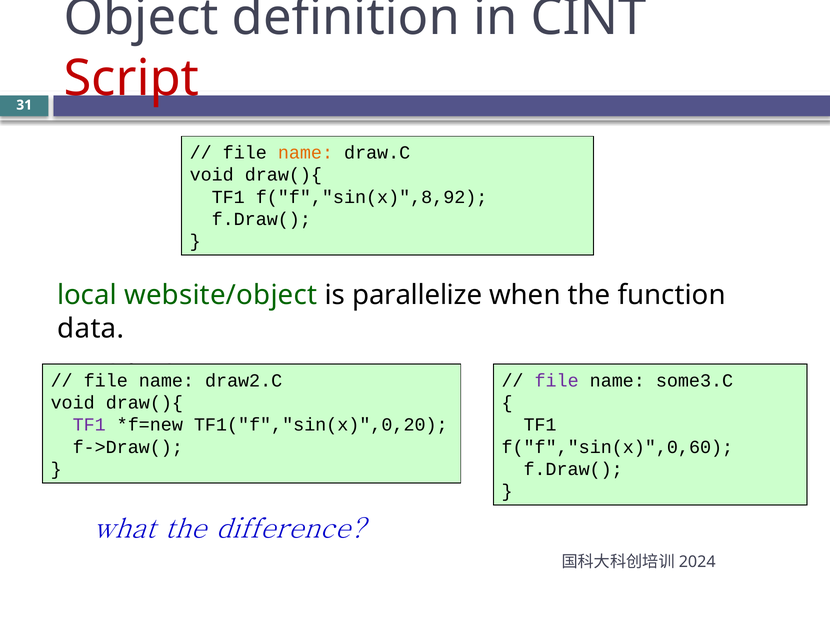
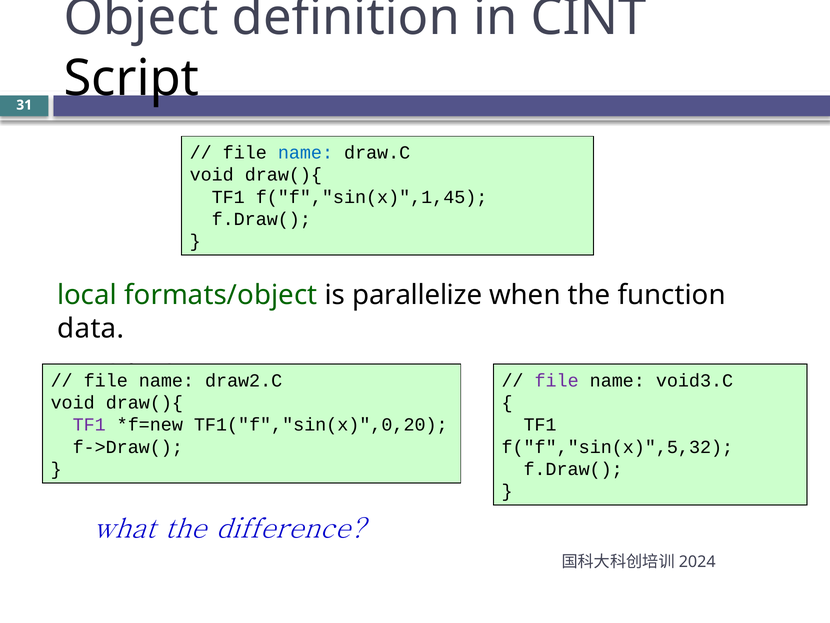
Script colour: red -> black (131, 78)
name colour: orange -> blue (305, 153)
f("f","sin(x)",8,92: f("f","sin(x)",8,92 -> f("f","sin(x)",1,45 (372, 197)
website/object: website/object -> formats/object (221, 295)
some3.C: some3.C -> void3.C (695, 380)
f("f","sin(x)",0,60: f("f","sin(x)",0,60 -> f("f","sin(x)",5,32 (617, 447)
